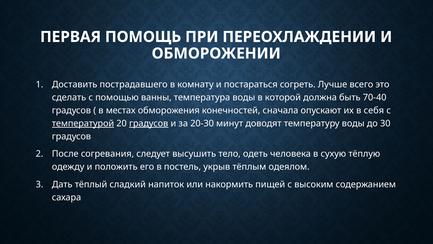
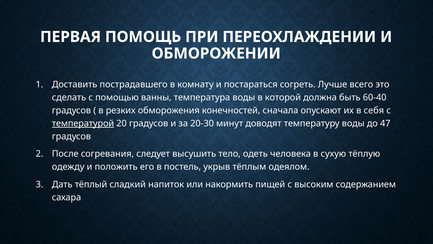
70-40: 70-40 -> 60-40 (375, 97)
местах: местах -> резких (121, 110)
градусов underline: present -> none (149, 123)
30: 30 -> 47 (385, 123)
